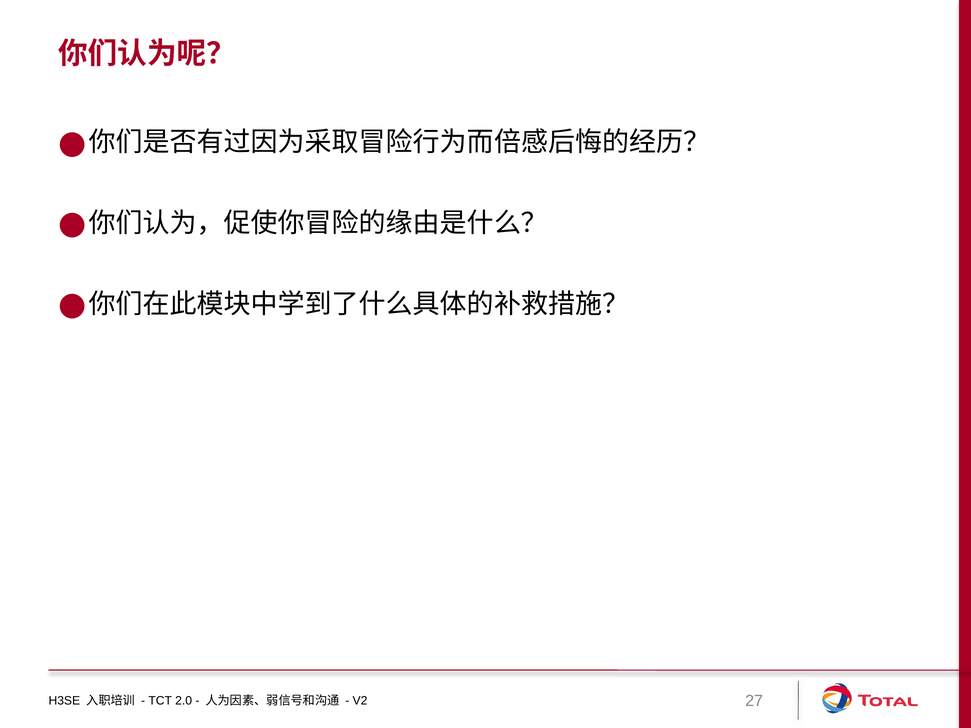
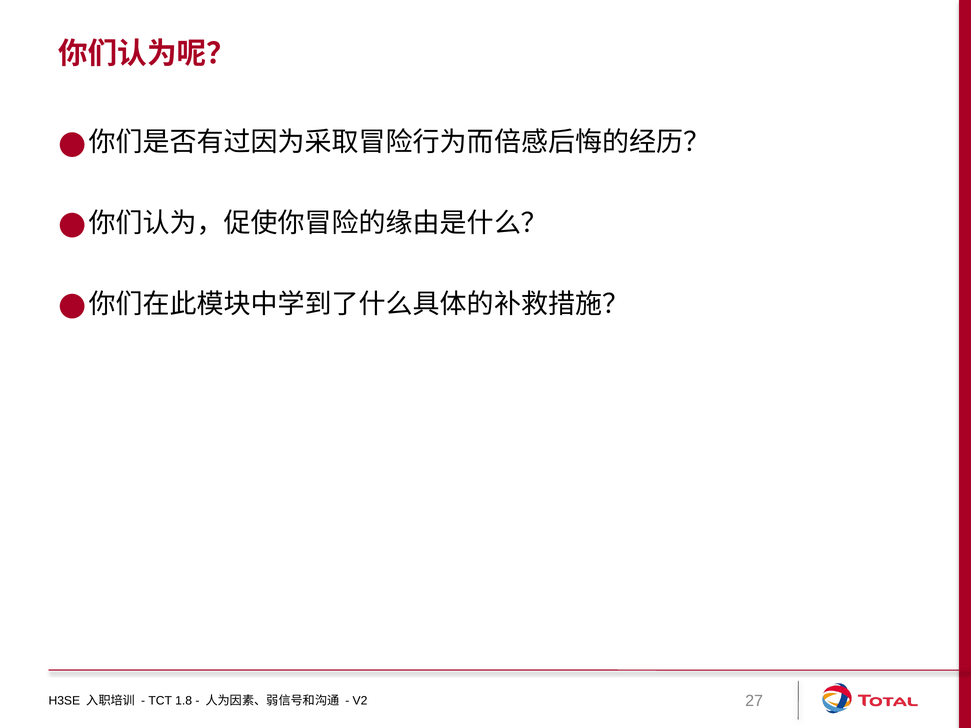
2.0: 2.0 -> 1.8 (184, 701)
